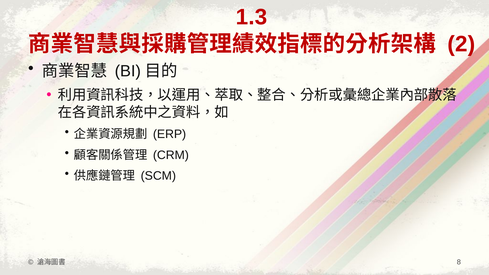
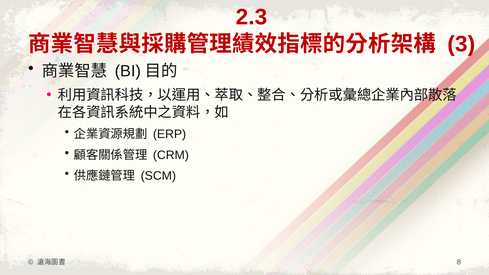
1.3: 1.3 -> 2.3 (252, 17)
2: 2 -> 3 (461, 44)
